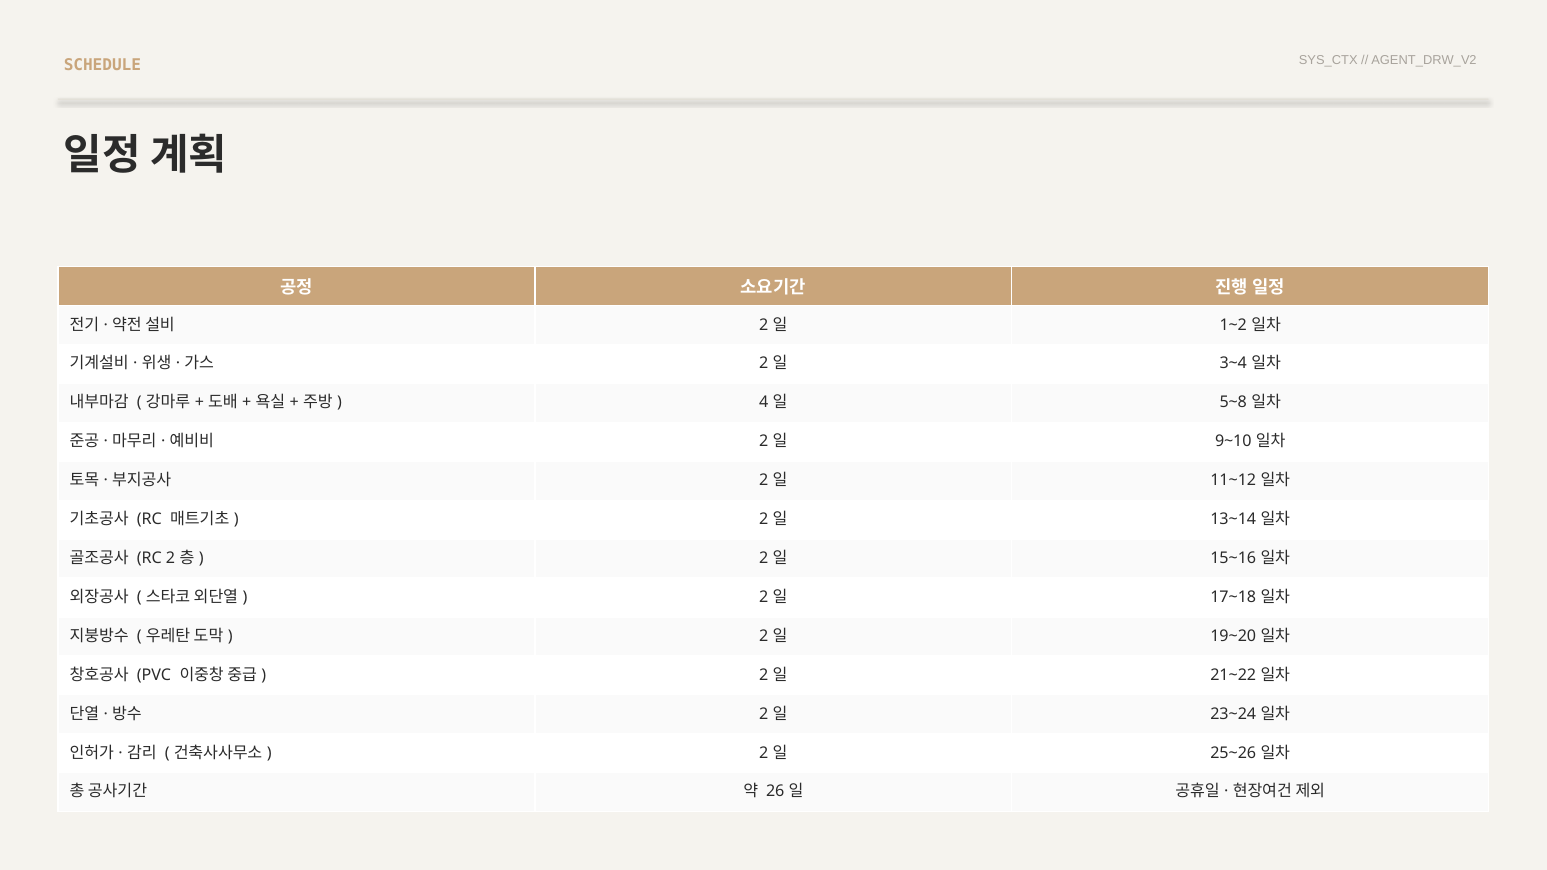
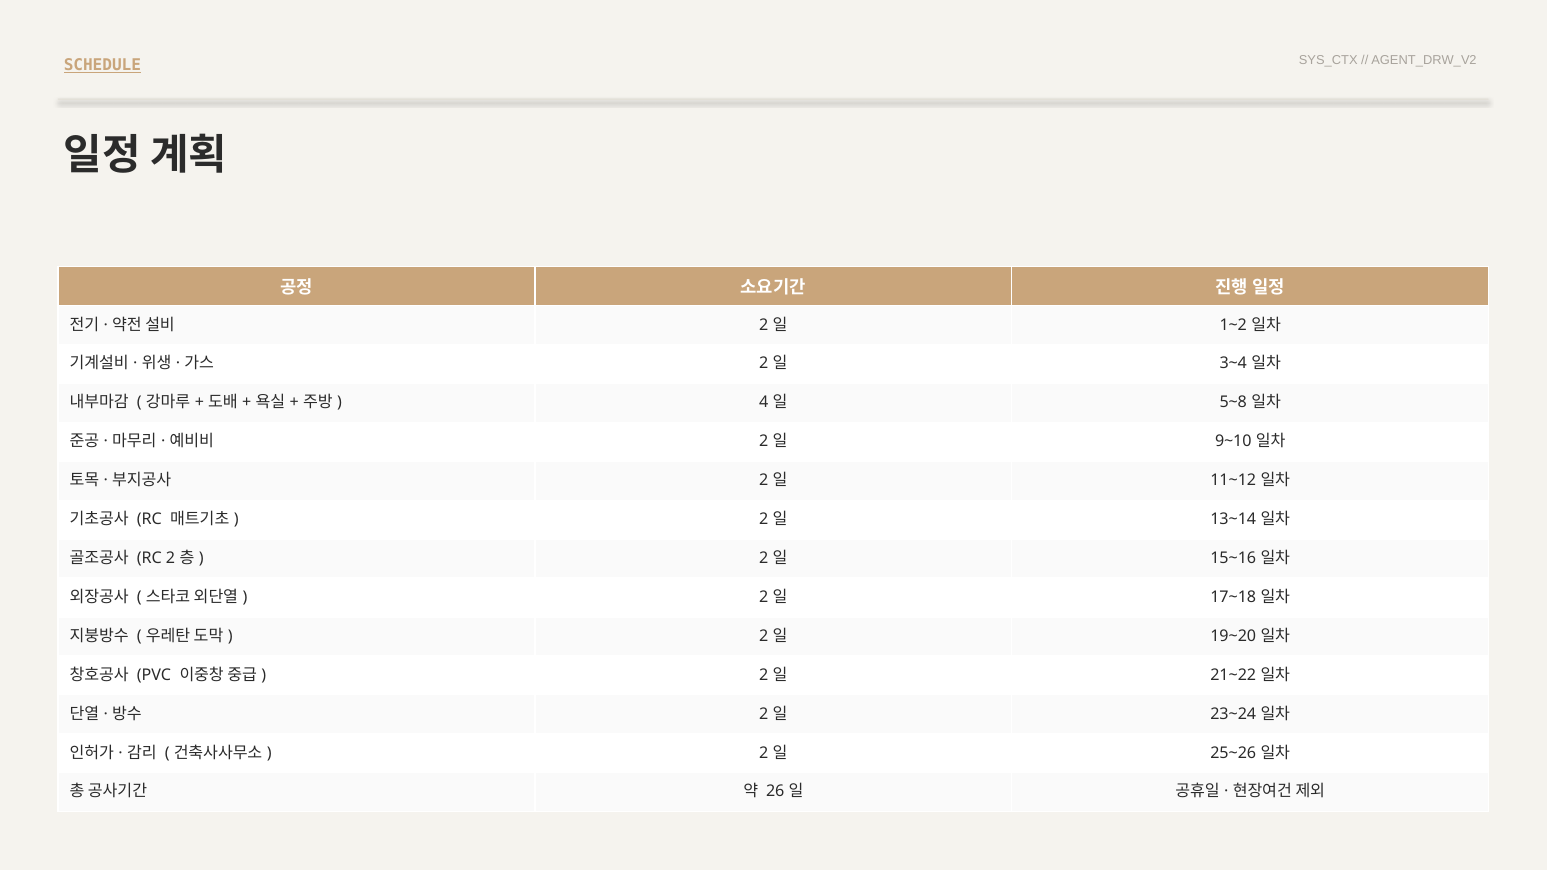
SCHEDULE underline: none -> present (102, 65)
